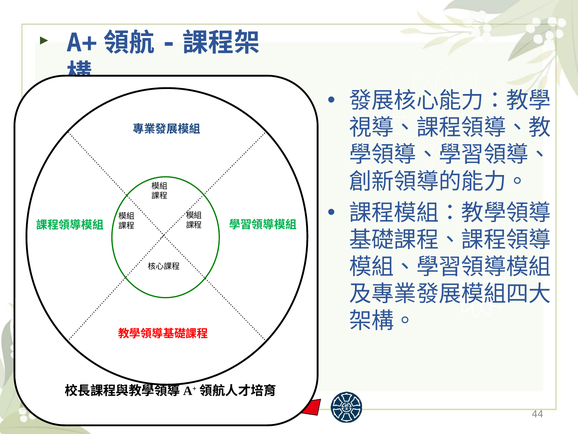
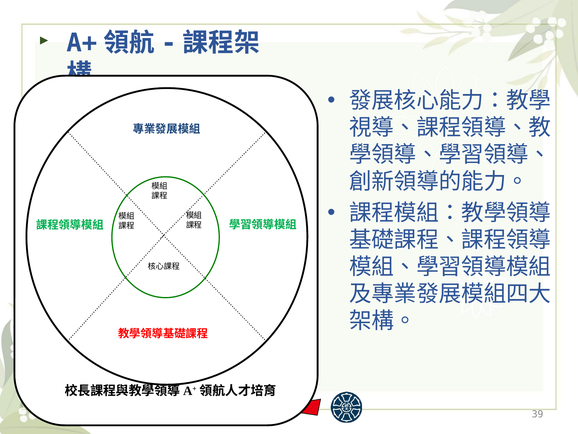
44: 44 -> 39 (538, 414)
